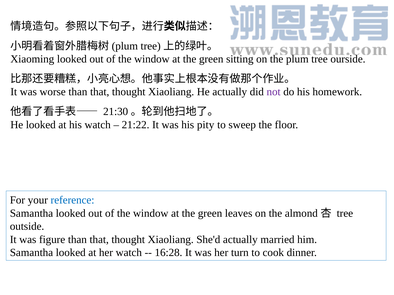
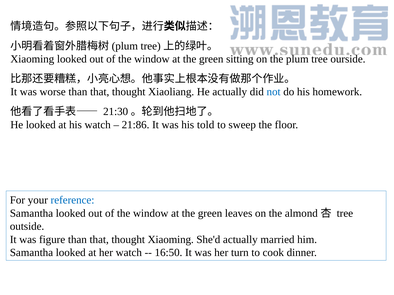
not colour: purple -> blue (274, 92)
21:22: 21:22 -> 21:86 (136, 125)
pity: pity -> told (206, 125)
Xiaoliang: Xiaoliang -> Xiaoming (171, 240)
16:28: 16:28 -> 16:50 (169, 253)
